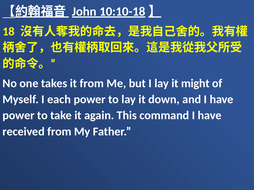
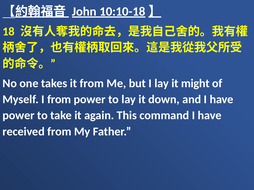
I each: each -> from (59, 100)
